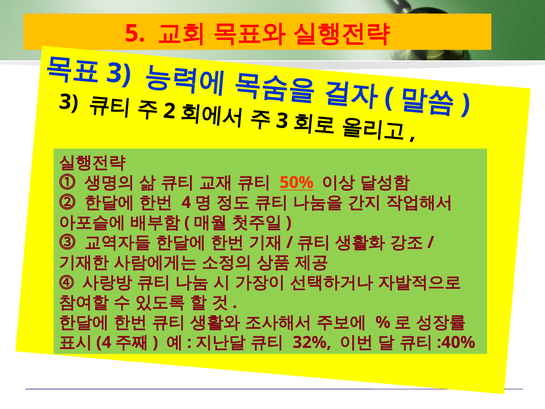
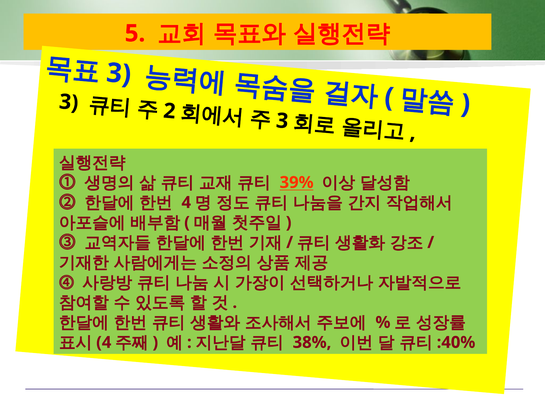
50%: 50% -> 39% (297, 182)
32%: 32% -> 38% (312, 342)
